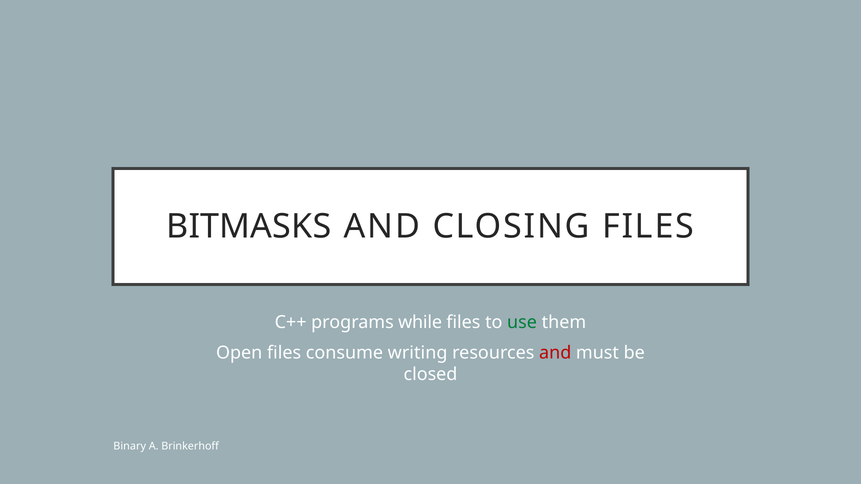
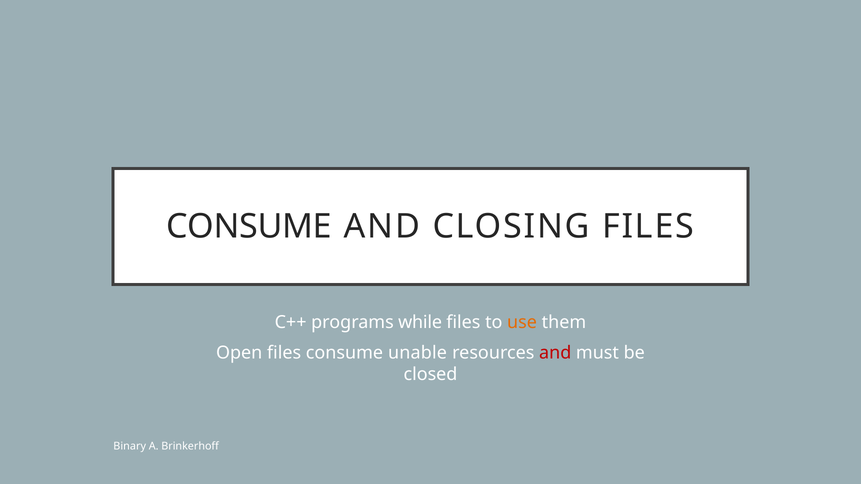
BITMASKS: BITMASKS -> CONSUME (249, 226)
use colour: green -> orange (522, 323)
writing: writing -> unable (418, 353)
